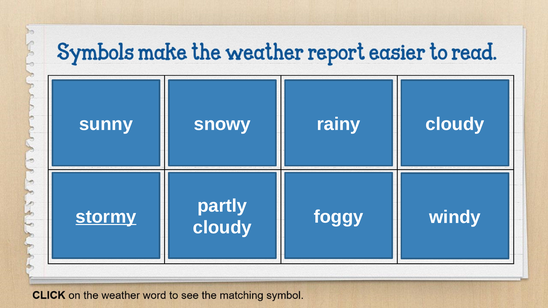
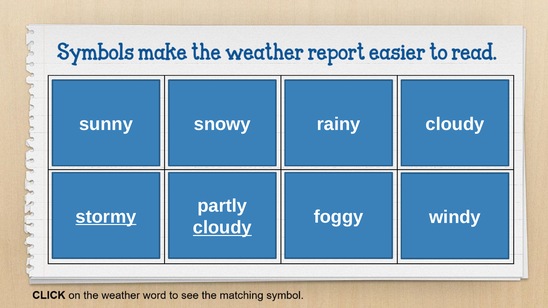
cloudy underline: none -> present (222, 228)
